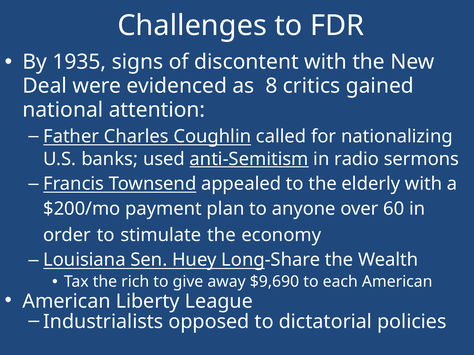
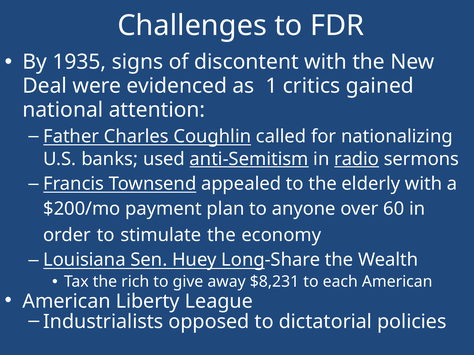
8: 8 -> 1 (271, 86)
radio underline: none -> present (357, 159)
$9,690: $9,690 -> $8,231 (274, 282)
